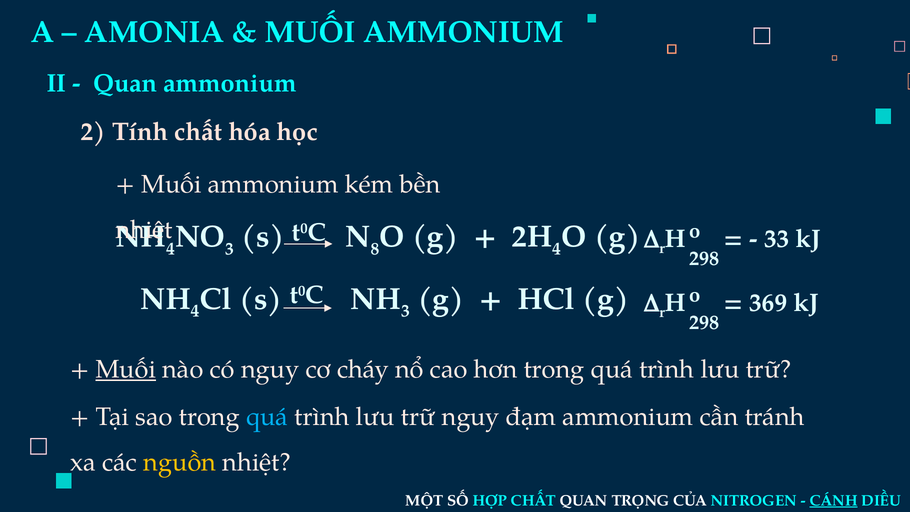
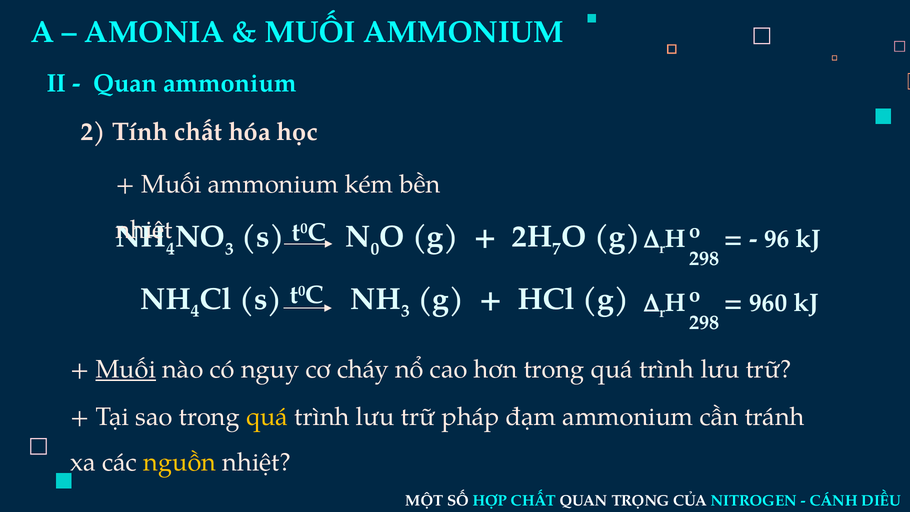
8: 8 -> 0 (375, 249)
4: 4 -> 7 (557, 249)
33: 33 -> 96 (777, 239)
369: 369 -> 960 (768, 303)
quá colour: light blue -> yellow (267, 417)
trữ nguy: nguy -> pháp (471, 417)
CÁNH underline: present -> none (834, 500)
